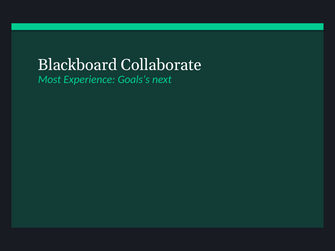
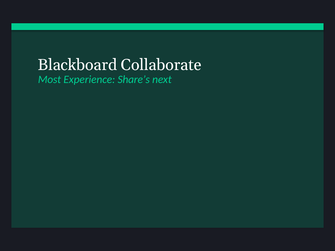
Goals’s: Goals’s -> Share’s (134, 80)
